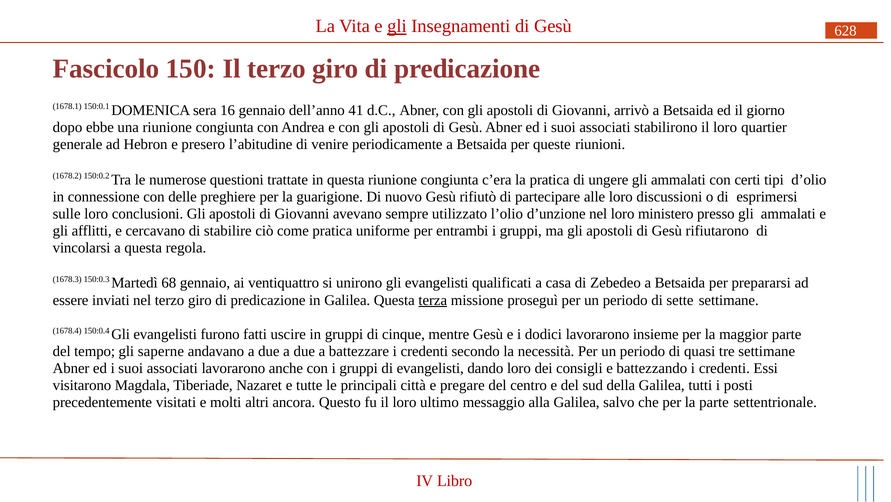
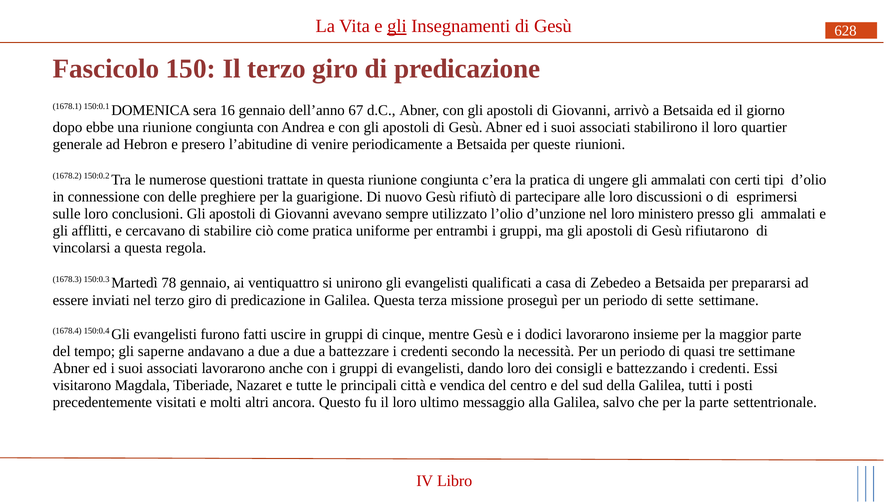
41: 41 -> 67 (356, 110)
68: 68 -> 78 (169, 283)
terza underline: present -> none (433, 300)
pregare: pregare -> vendica (462, 385)
